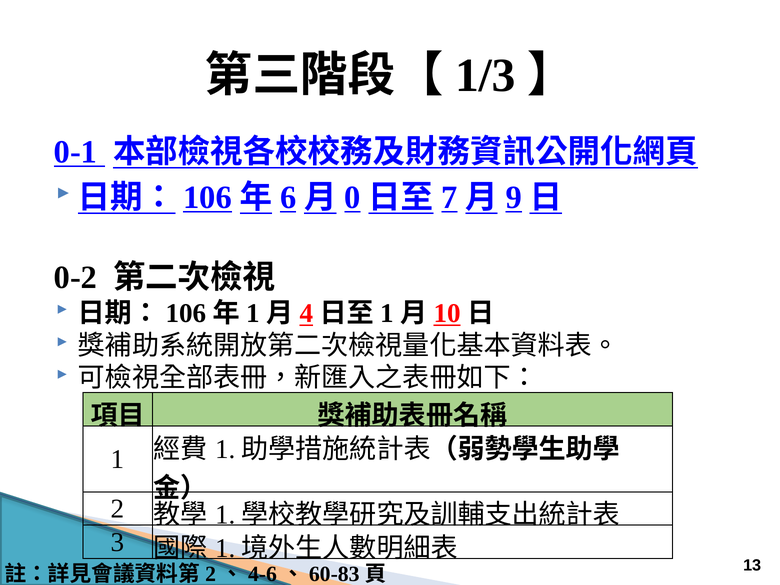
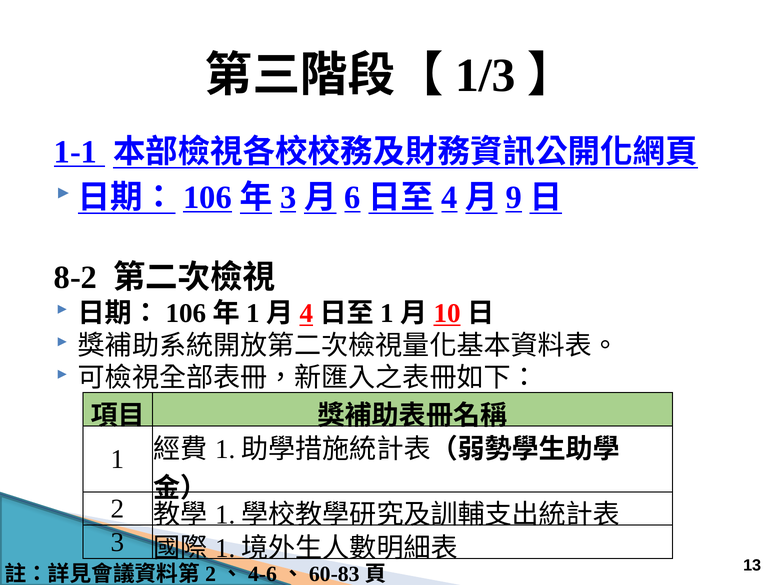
0-1: 0-1 -> 1-1 (76, 152)
6: 6 -> 3 (288, 198)
0: 0 -> 6 (353, 198)
7: 7 -> 4 (449, 198)
0-2: 0-2 -> 8-2 (76, 278)
